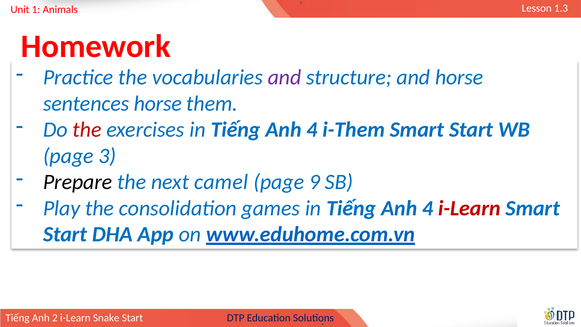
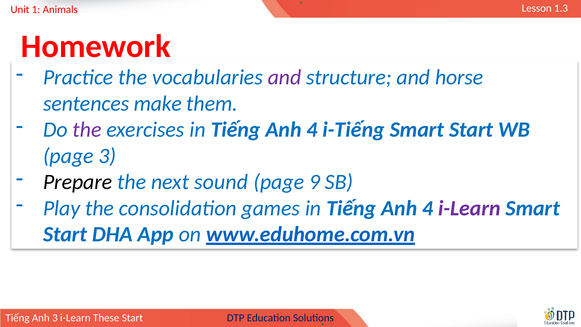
sentences horse: horse -> make (158, 104)
the colour: red -> purple (87, 130)
i-Them: i-Them -> i-Tiếng (354, 130)
camel: camel -> sound (221, 182)
i-Learn colour: red -> purple (469, 208)
Anh 2: 2 -> 3 (55, 318)
Snake: Snake -> These (106, 318)
